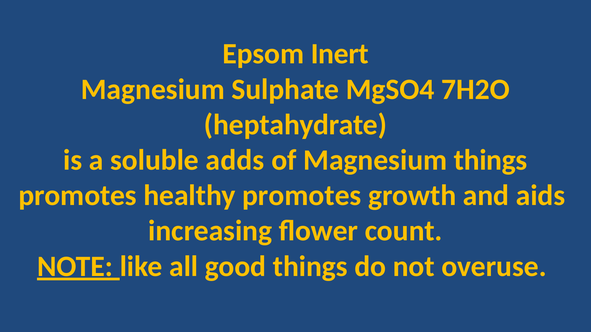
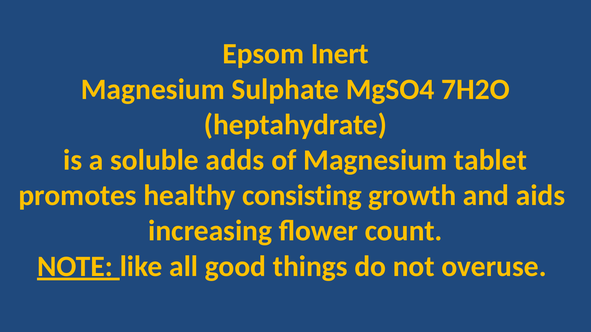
Magnesium things: things -> tablet (490, 160)
healthy promotes: promotes -> consisting (302, 196)
